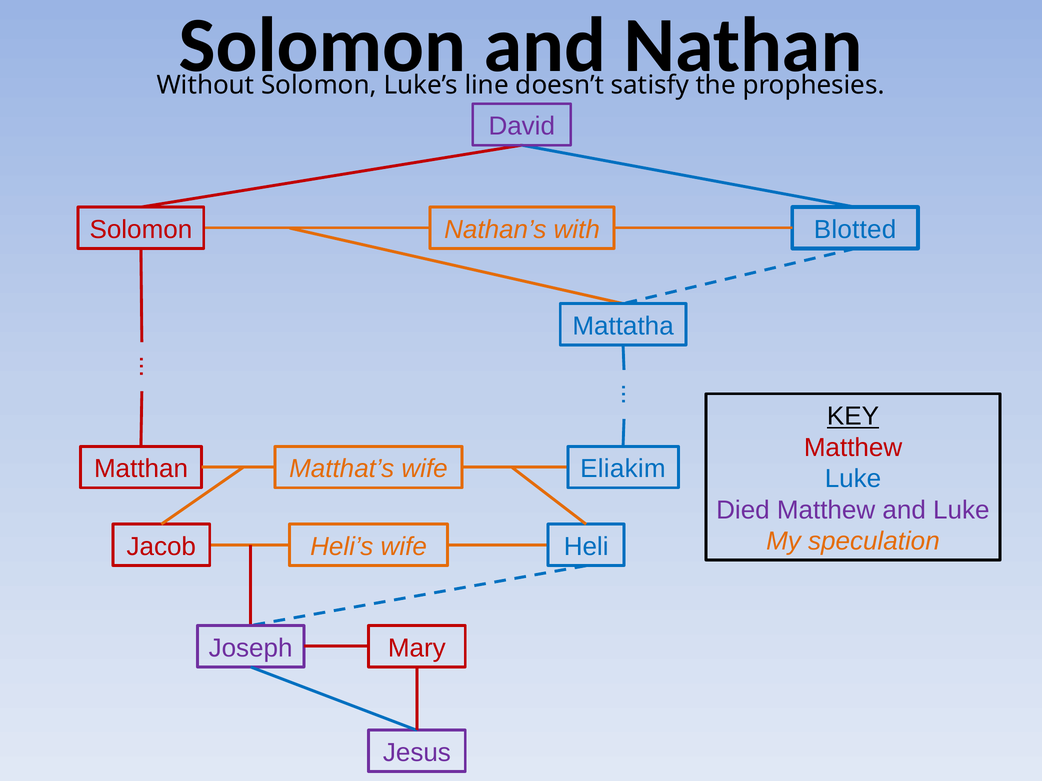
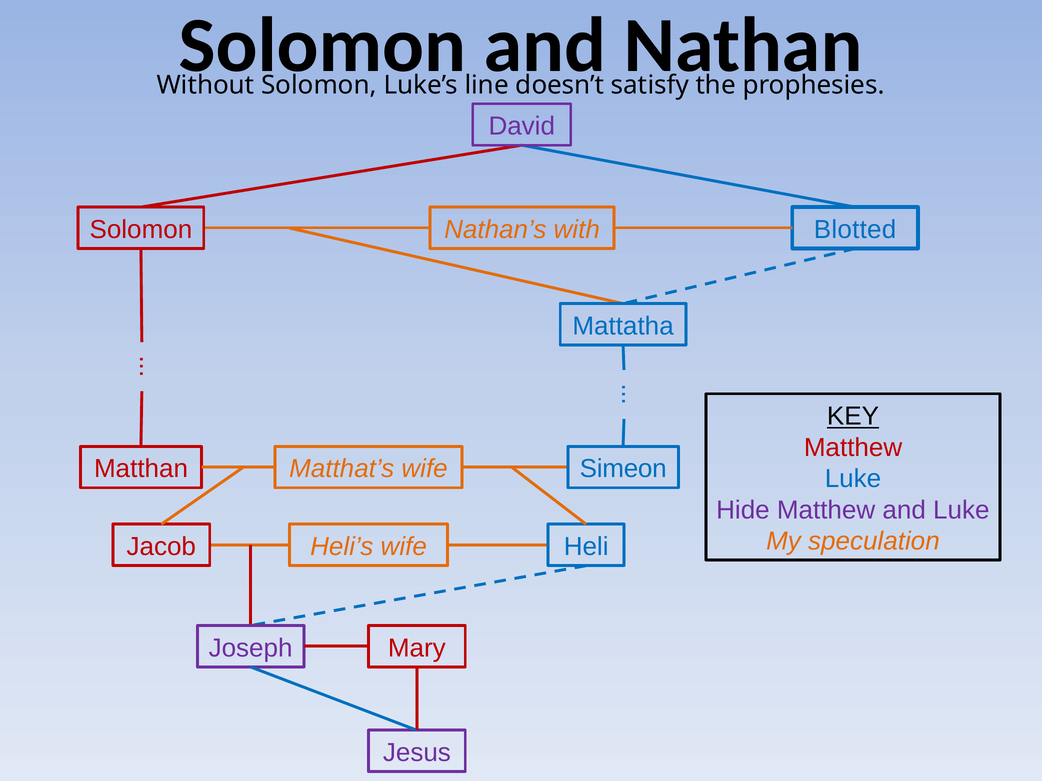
Eliakim: Eliakim -> Simeon (623, 469)
Died: Died -> Hide (743, 510)
